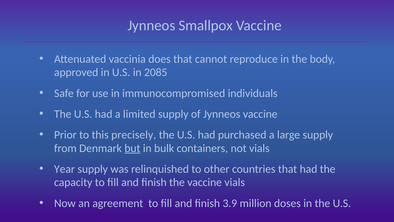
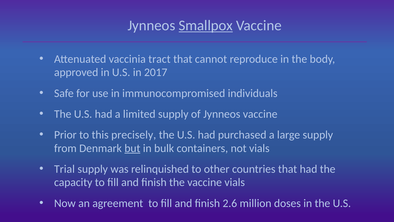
Smallpox underline: none -> present (206, 25)
does: does -> tract (159, 59)
2085: 2085 -> 2017 (156, 72)
Year: Year -> Trial (64, 169)
3.9: 3.9 -> 2.6 (230, 203)
